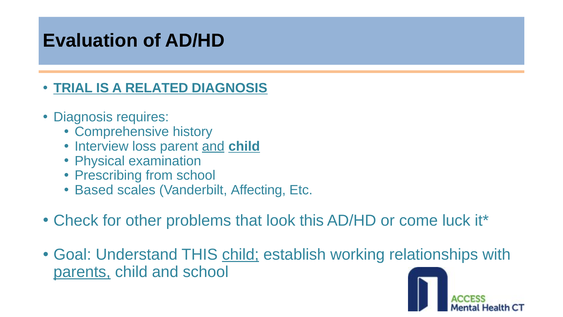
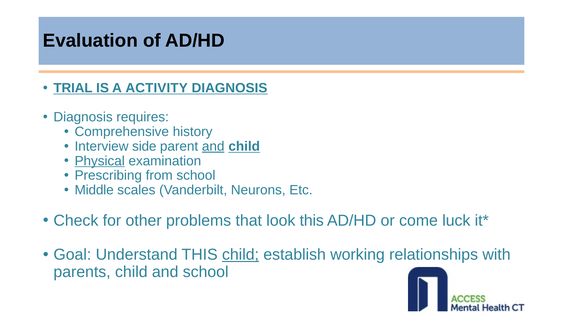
RELATED: RELATED -> ACTIVITY (157, 88)
loss: loss -> side (144, 146)
Physical underline: none -> present (100, 161)
Based: Based -> Middle (94, 190)
Affecting: Affecting -> Neurons (258, 190)
parents underline: present -> none (82, 272)
